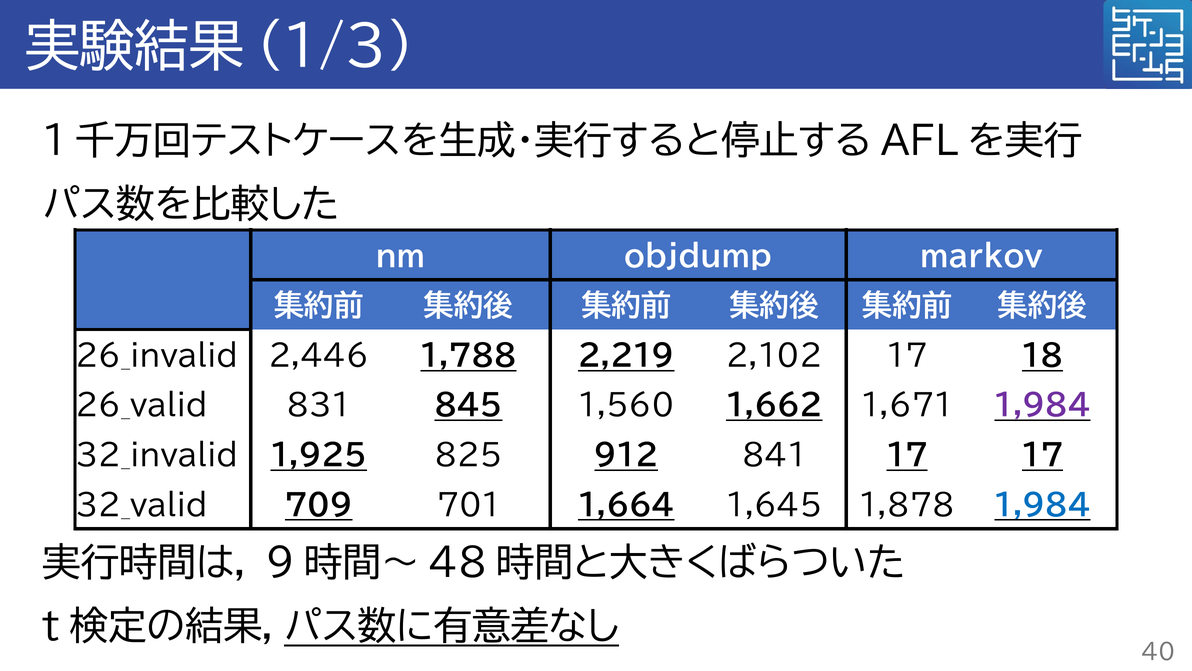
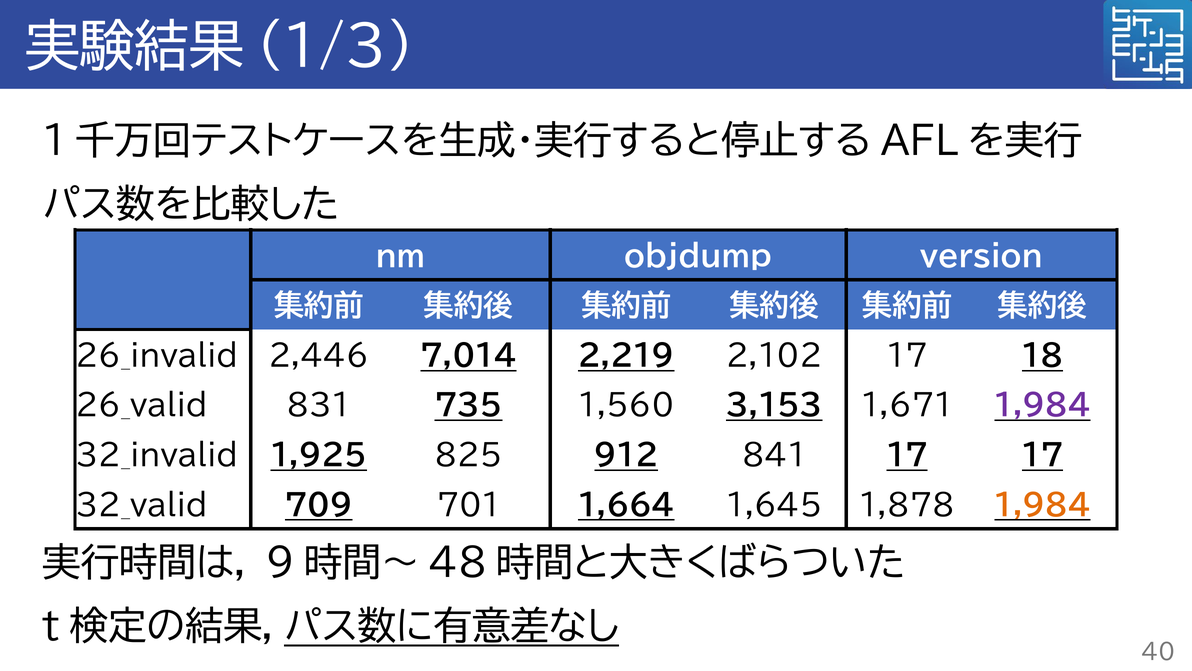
markov: markov -> version (982, 257)
1,788: 1,788 -> 7,014 (469, 356)
845: 845 -> 735 (469, 406)
1,662: 1,662 -> 3,153 (774, 406)
1,984 colour: blue -> orange (1043, 505)
